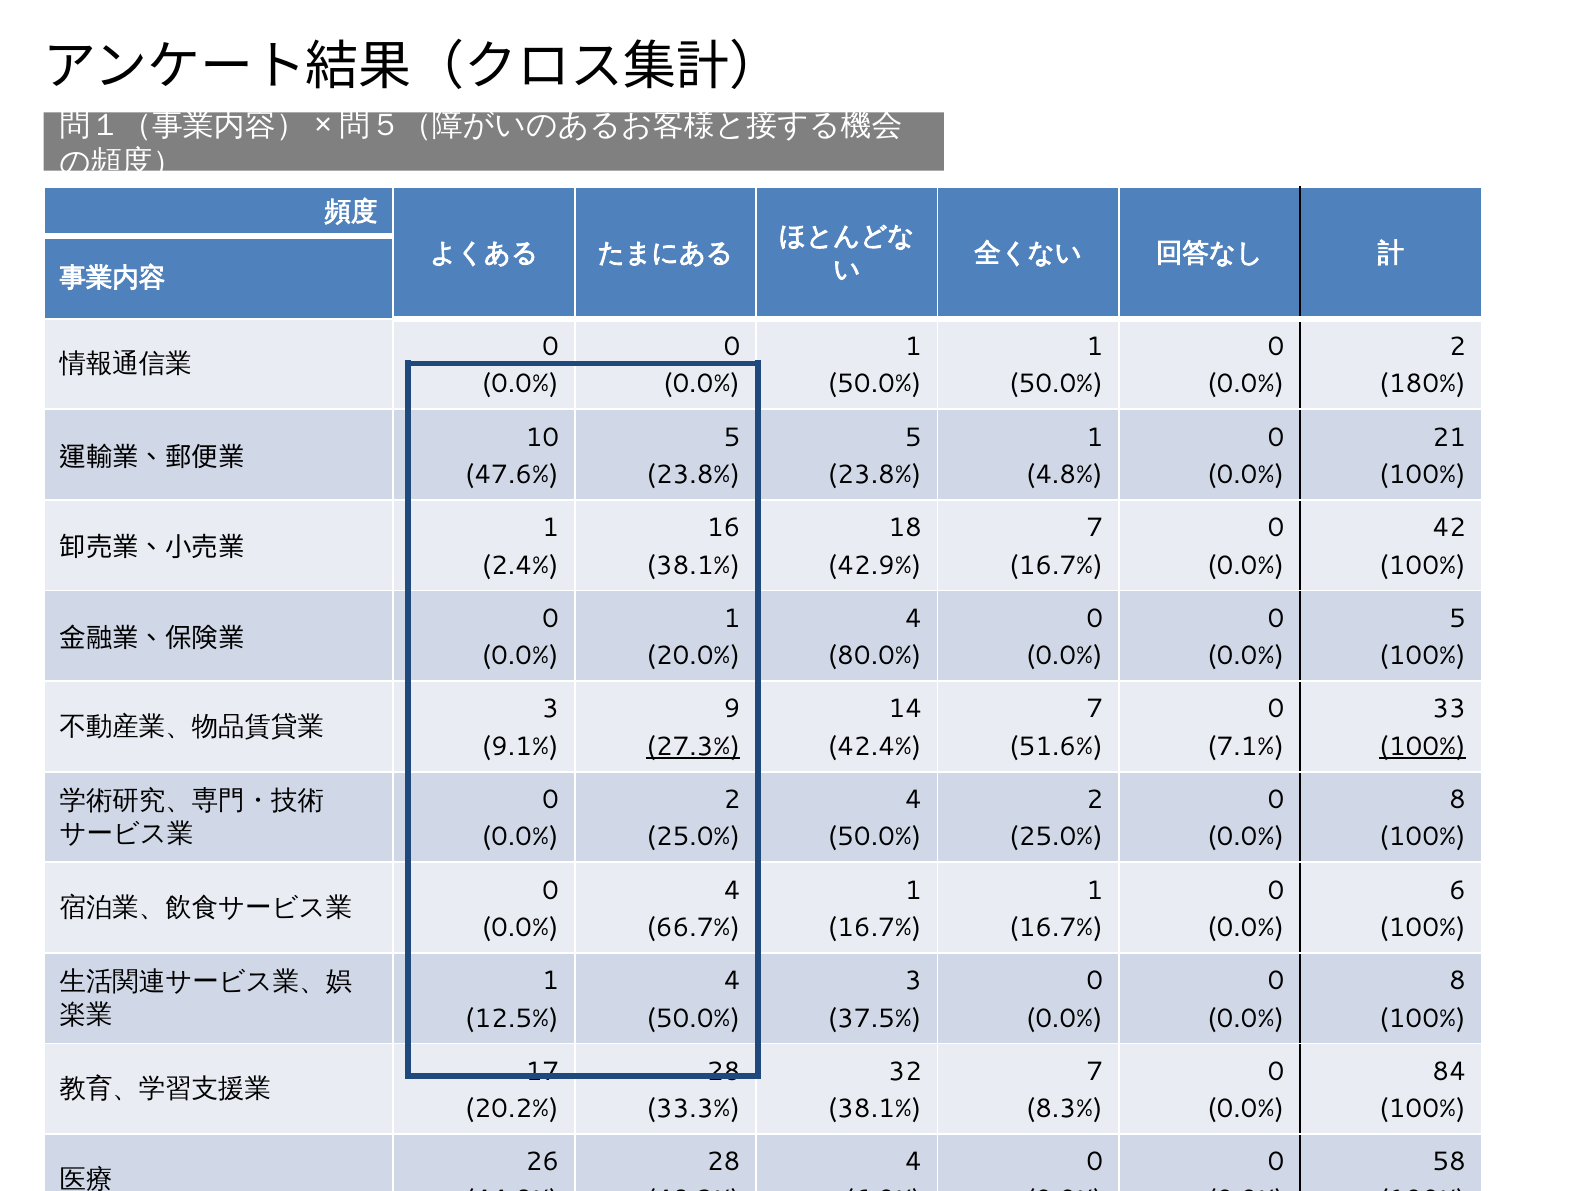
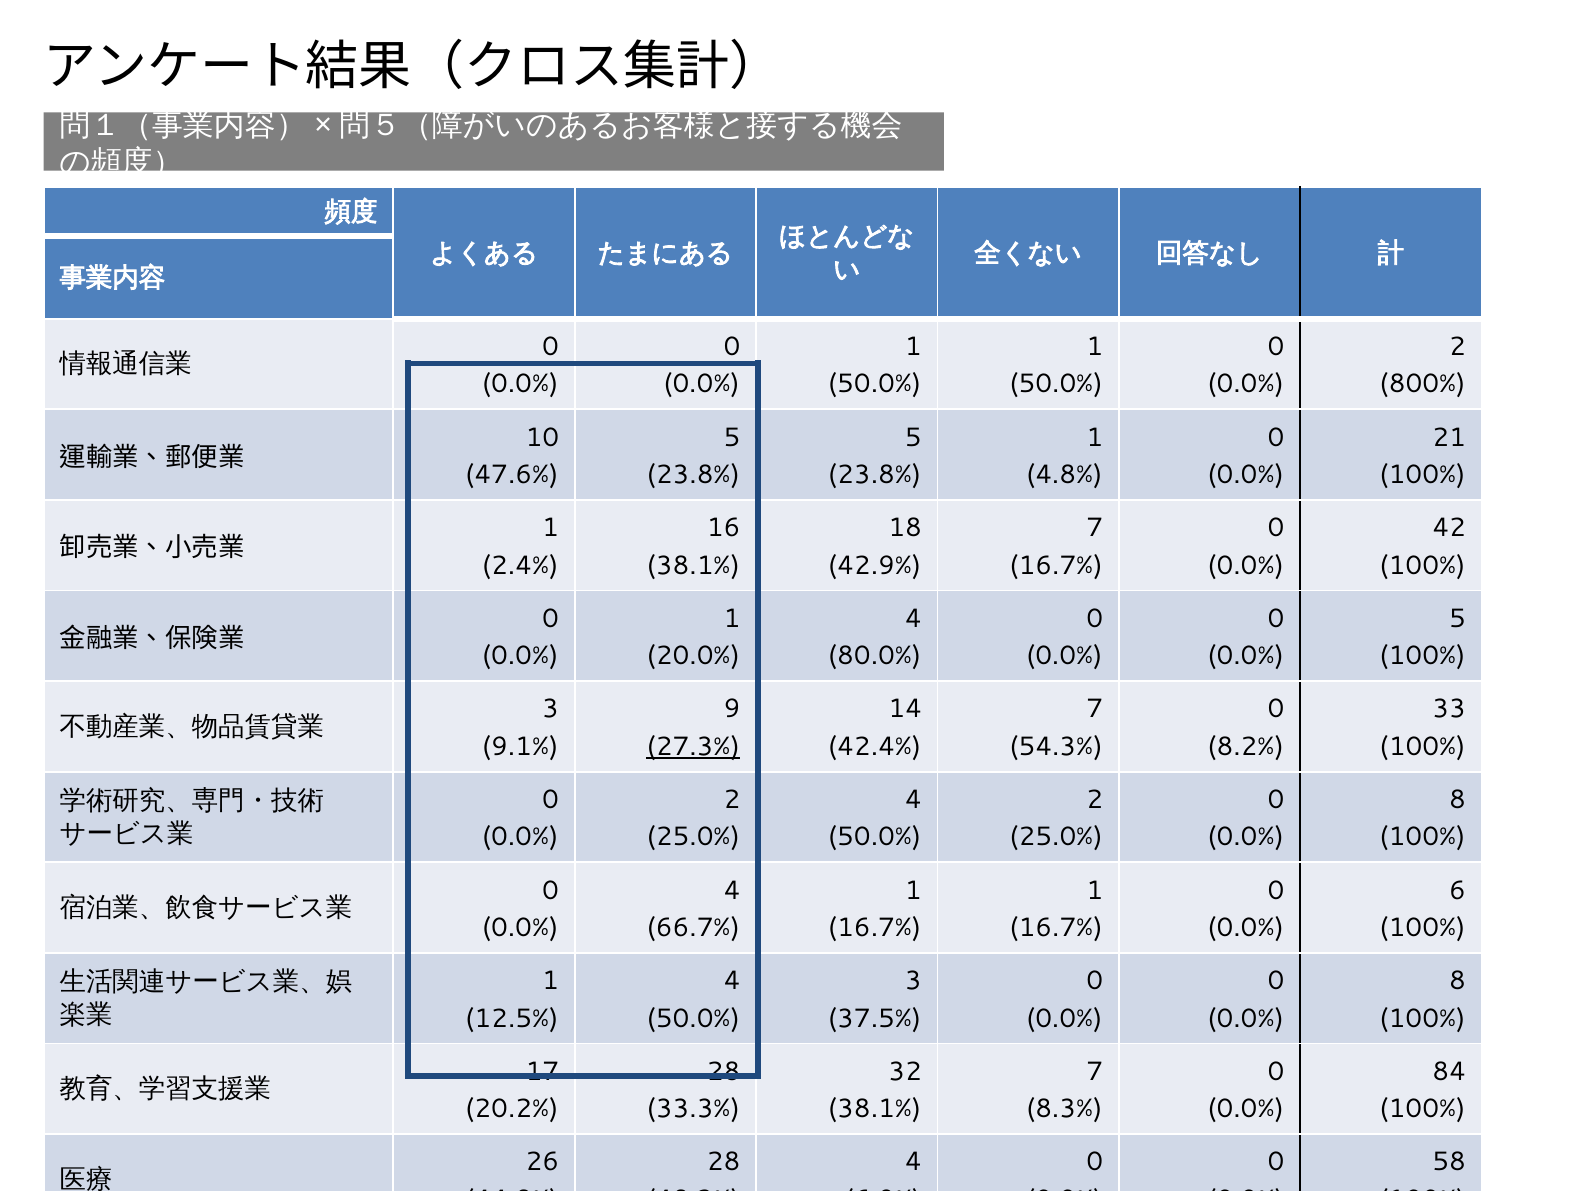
180%: 180% -> 800% (1423, 384)
51.6%: 51.6% -> 54.3% (1056, 747)
7.1%: 7.1% -> 8.2% (1246, 747)
100% underline: present -> none (1423, 747)
